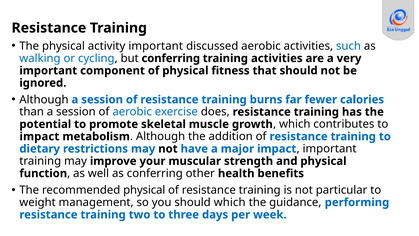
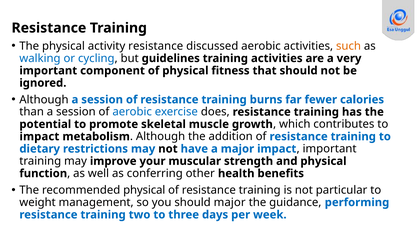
activity important: important -> resistance (156, 46)
such colour: blue -> orange (349, 46)
but conferring: conferring -> guidelines (171, 58)
should which: which -> major (230, 202)
